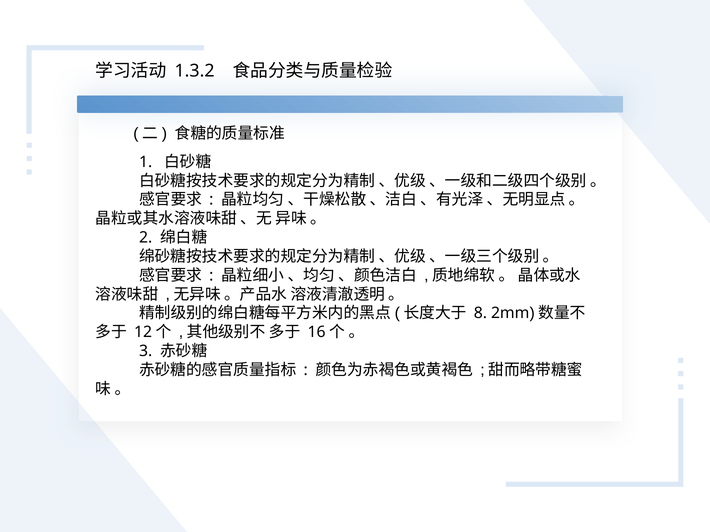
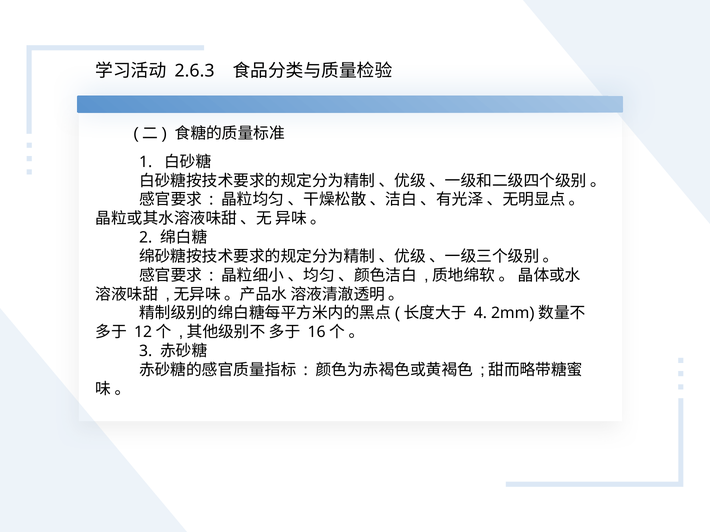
1.3.2: 1.3.2 -> 2.6.3 (195, 71)
8: 8 -> 4 (480, 314)
